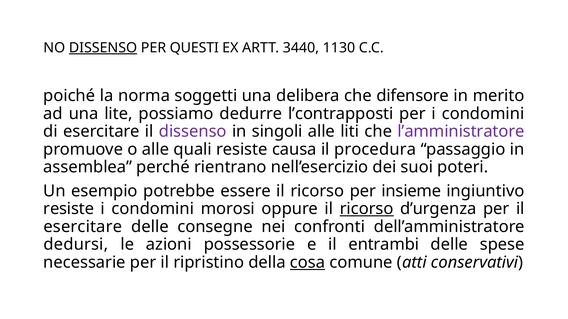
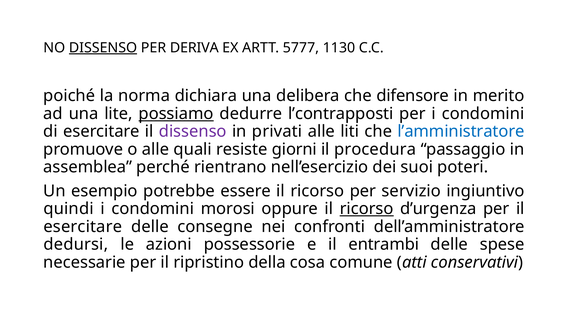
QUESTI: QUESTI -> DERIVA (194, 48)
3440: 3440 -> 5777 (301, 48)
soggetti: soggetti -> dichiara (206, 96)
possiamo underline: none -> present (176, 114)
singoli: singoli -> privati (277, 132)
l’amministratore colour: purple -> blue (461, 132)
causa: causa -> giorni (294, 150)
insieme: insieme -> servizio (411, 191)
resiste: resiste -> quindi (69, 209)
cosa underline: present -> none (308, 263)
